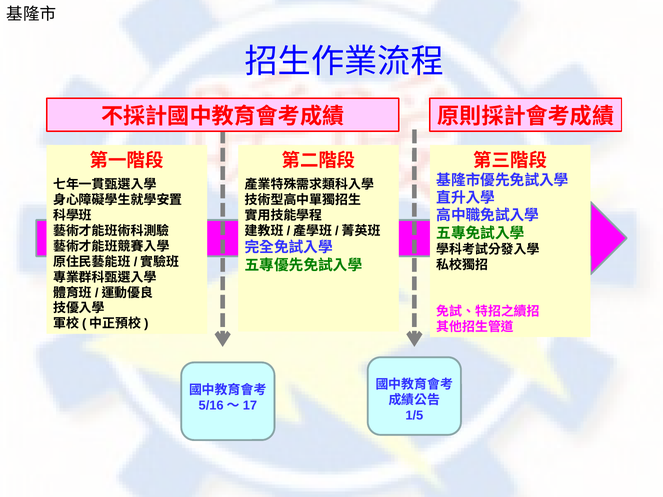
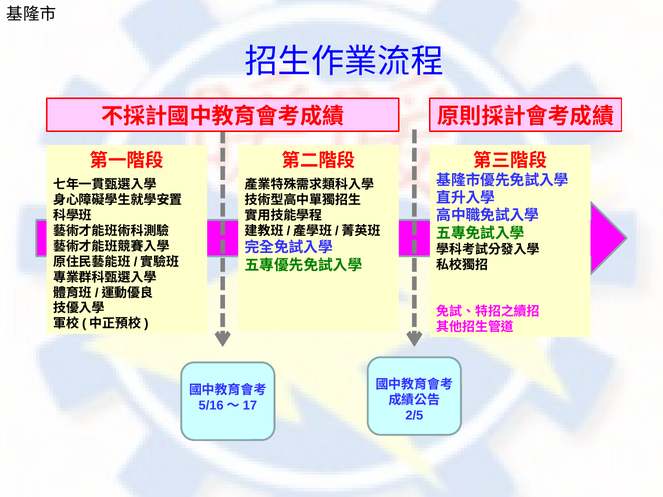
1/5: 1/5 -> 2/5 (414, 416)
